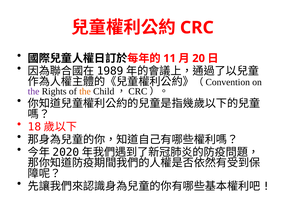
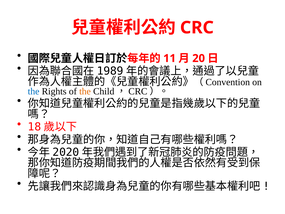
the colour: purple -> blue (34, 91)
